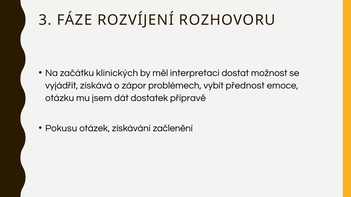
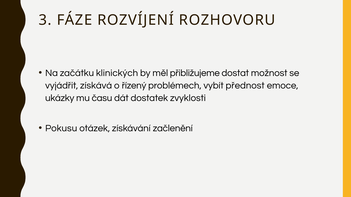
interpretaci: interpretaci -> přibližujeme (195, 73)
zápor: zápor -> řízený (134, 86)
otázku: otázku -> ukázky (60, 98)
jsem: jsem -> času (102, 98)
přípravě: přípravě -> zvyklosti (188, 98)
